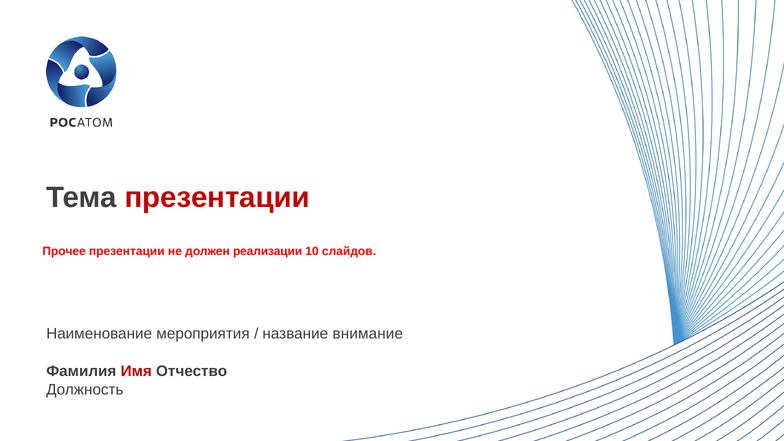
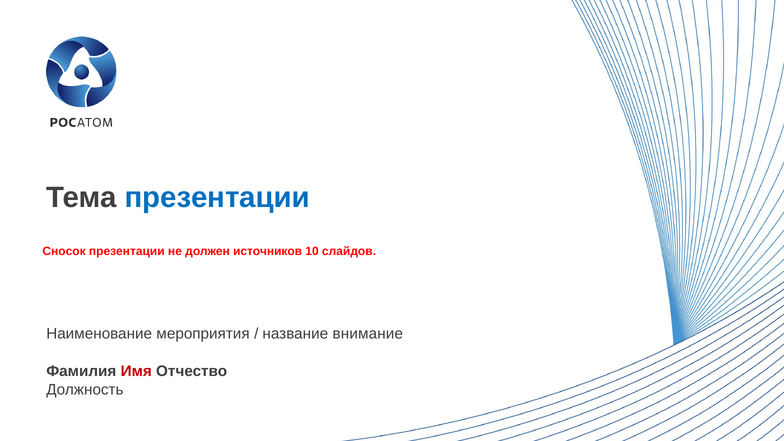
презентации colour: red -> blue (217, 198)
Прочее: Прочее -> Сносок (64, 251)
реализации: реализации -> источников (268, 251)
